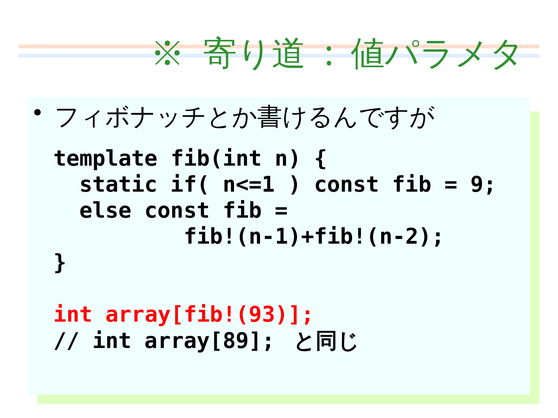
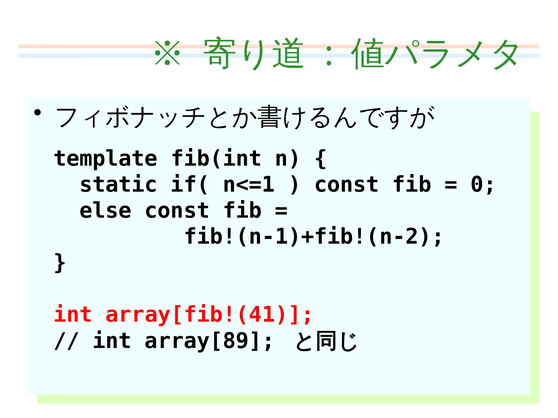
9: 9 -> 0 (484, 185)
array[fib!(93: array[fib!(93 -> array[fib!(41 (210, 315)
